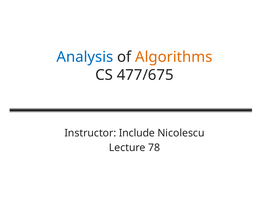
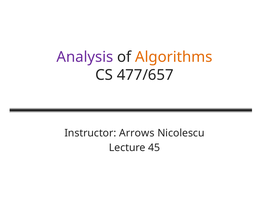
Analysis colour: blue -> purple (85, 57)
477/675: 477/675 -> 477/657 (145, 75)
Include: Include -> Arrows (137, 134)
78: 78 -> 45 (154, 148)
